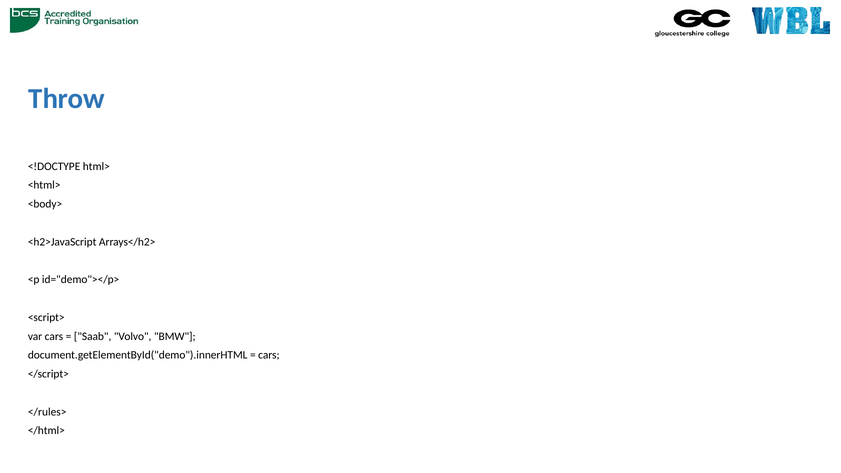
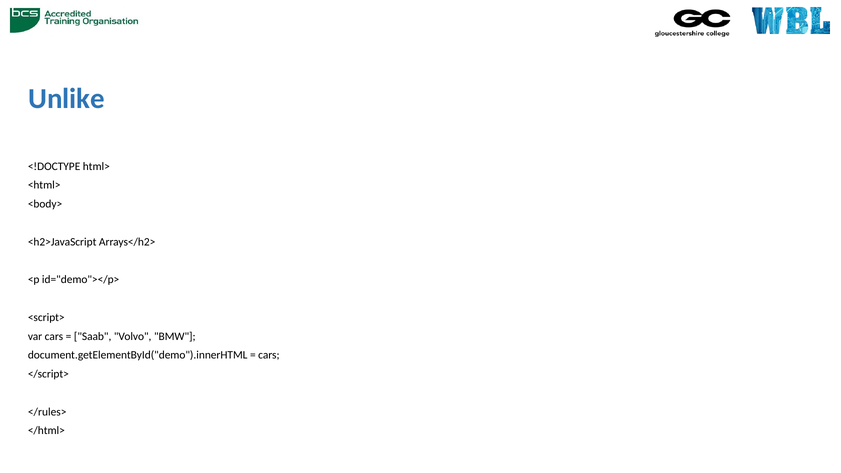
Throw: Throw -> Unlike (67, 99)
